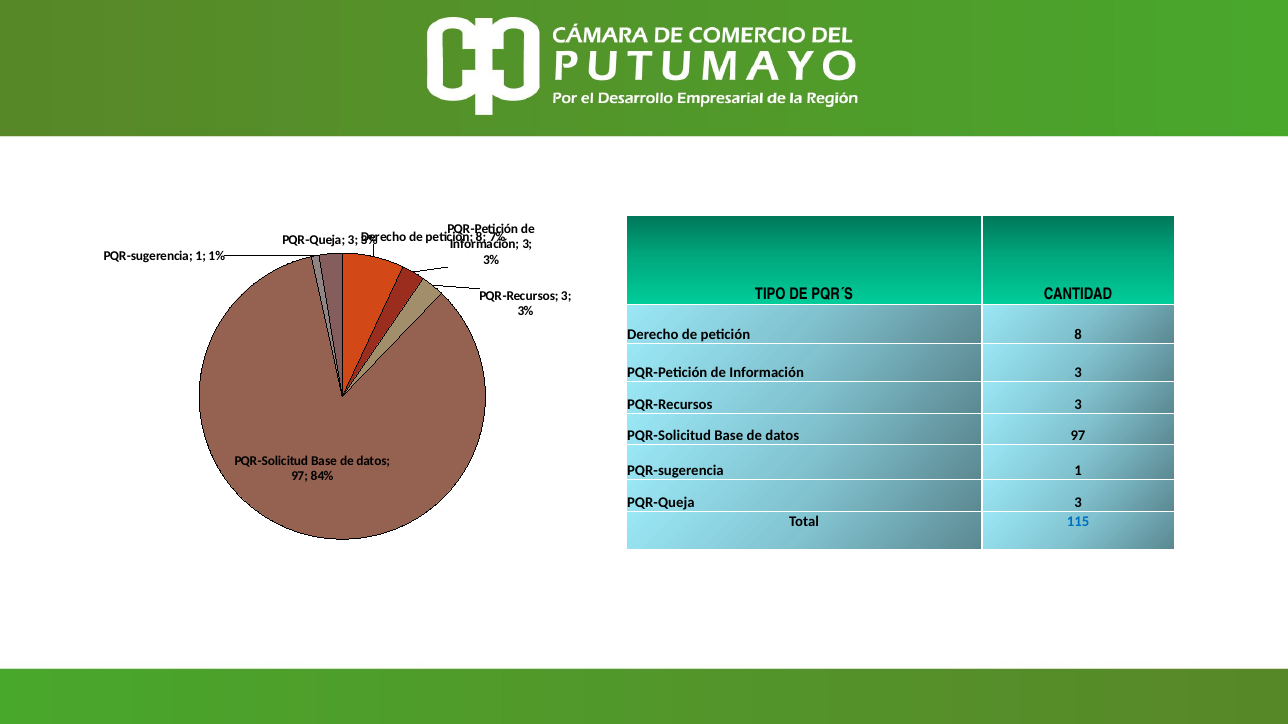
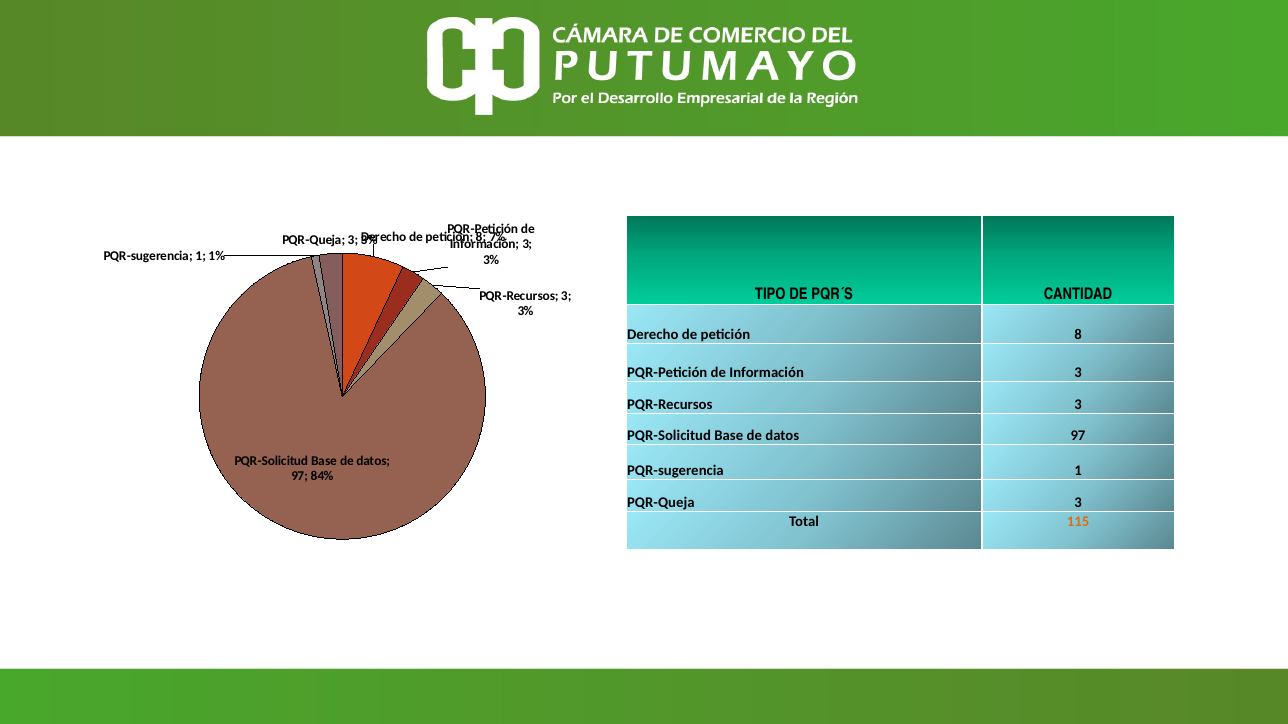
115 colour: blue -> orange (1078, 522)
